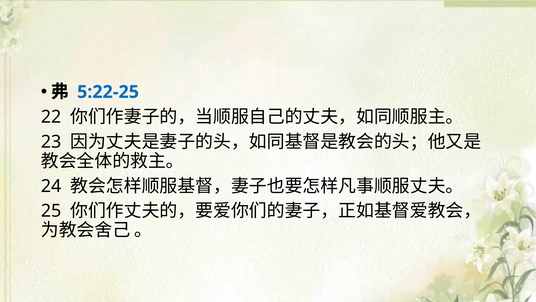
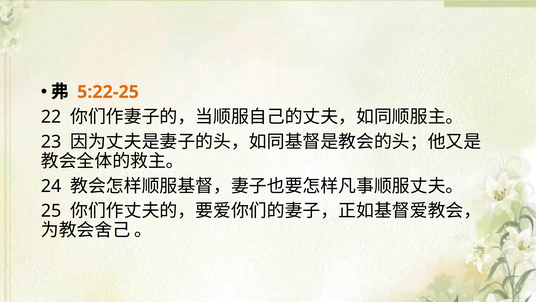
5:22-25 colour: blue -> orange (108, 92)
